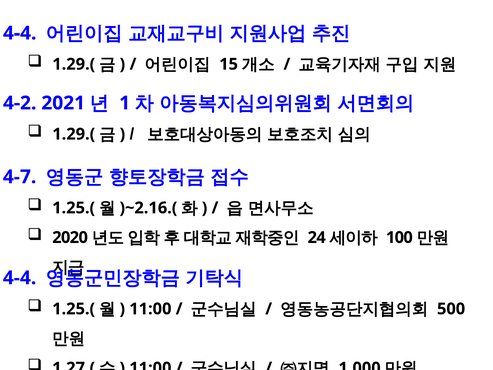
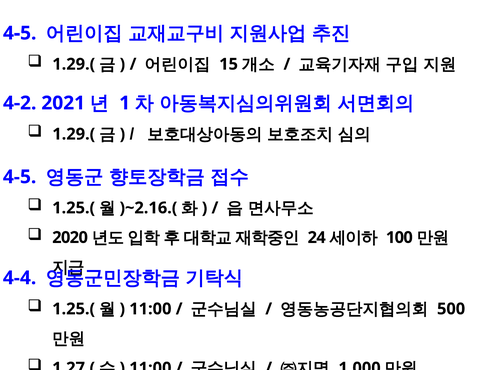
4-4: 4-4 -> 4-5 (20, 33)
4-7: 4-7 -> 4-5 (20, 177)
